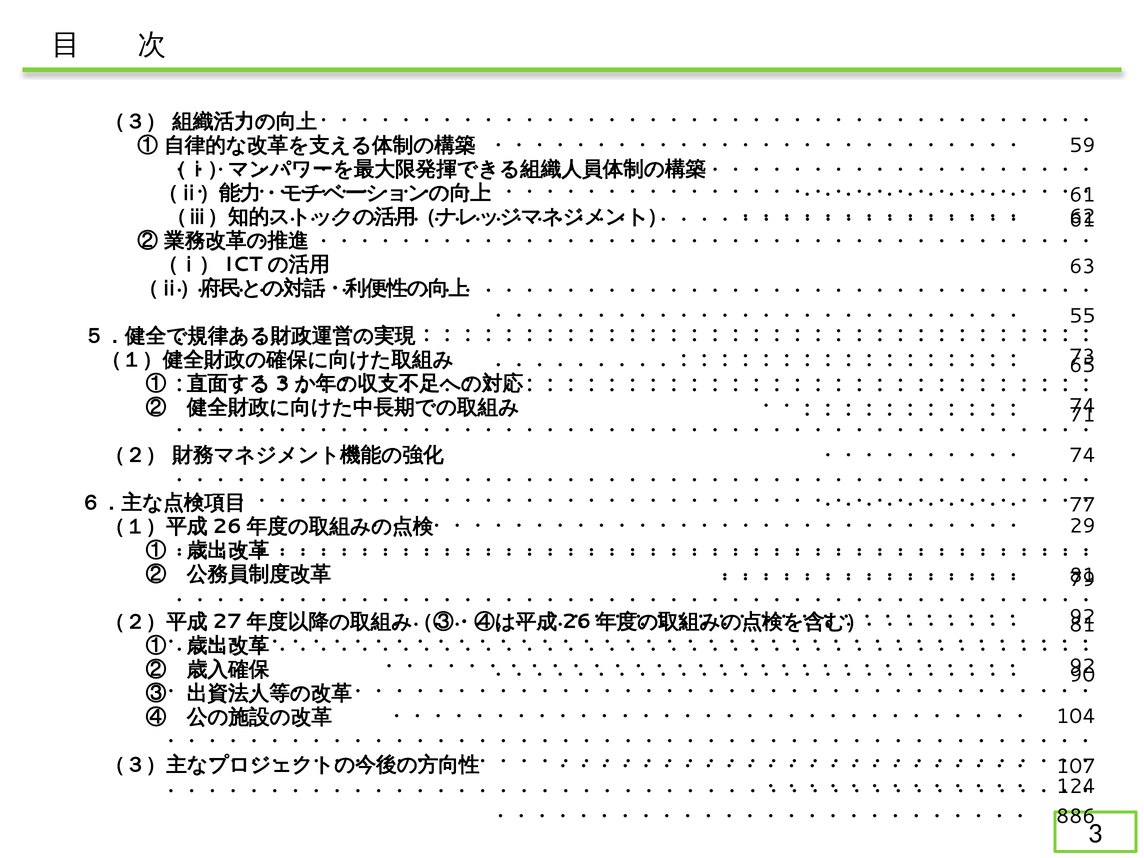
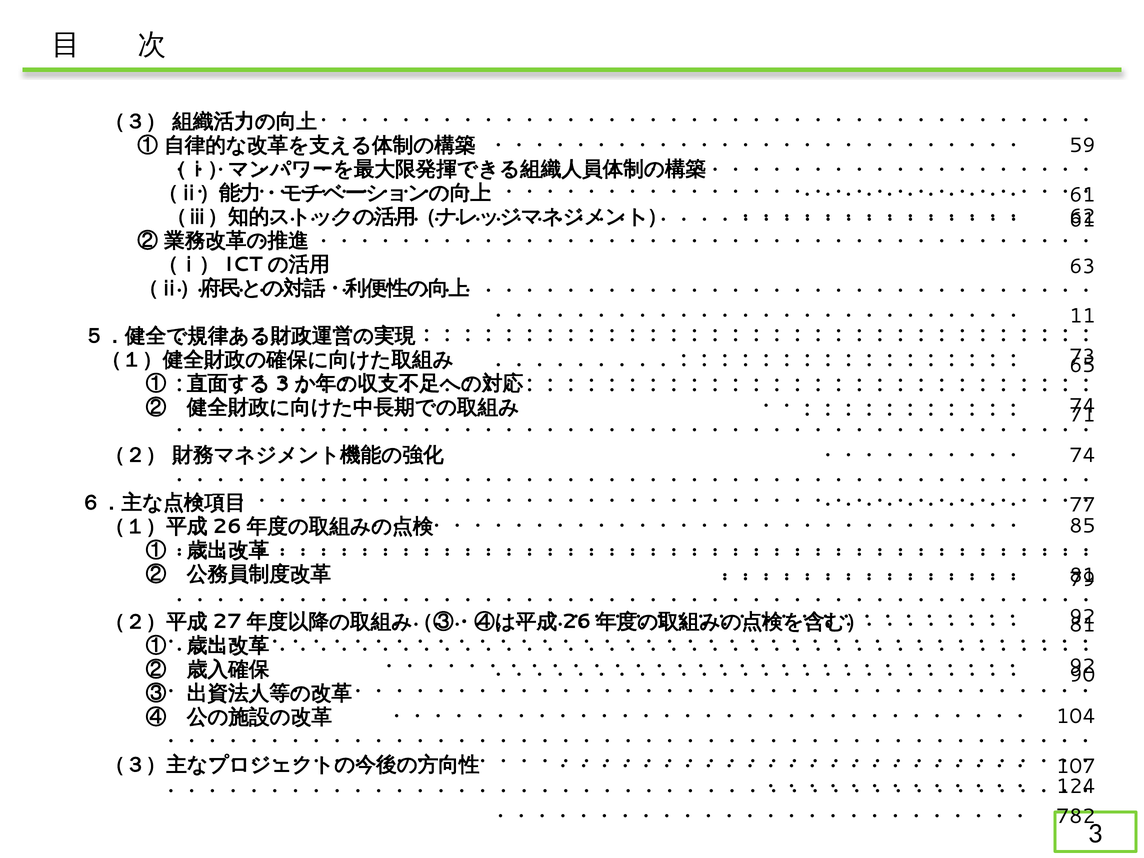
55: 55 -> 11 (1082, 316)
29: 29 -> 85 (1082, 526)
886: 886 -> 782 (1076, 816)
